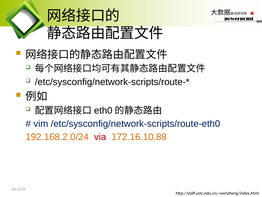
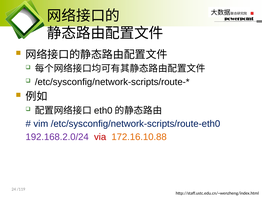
192.168.2.0/24 colour: orange -> purple (57, 137)
